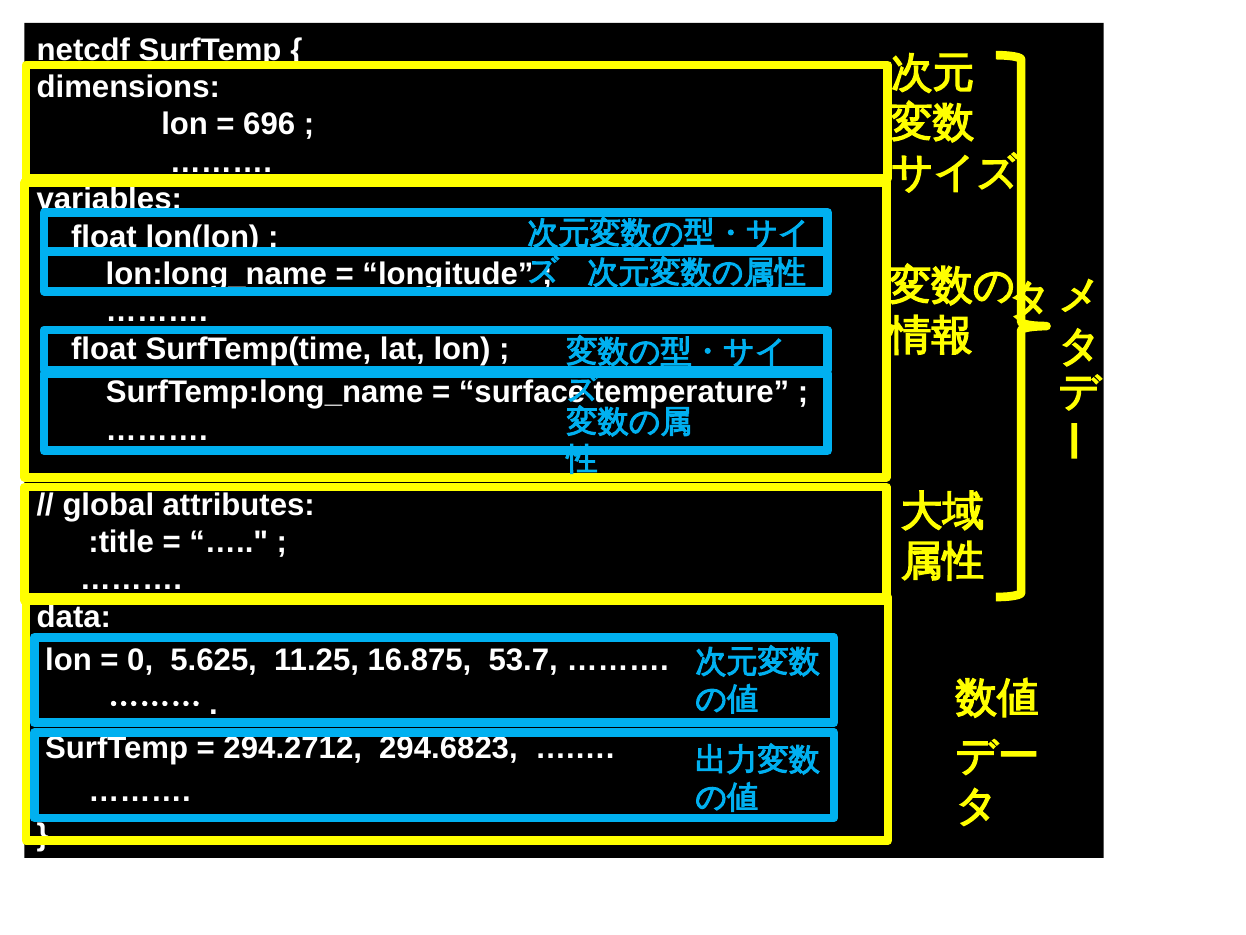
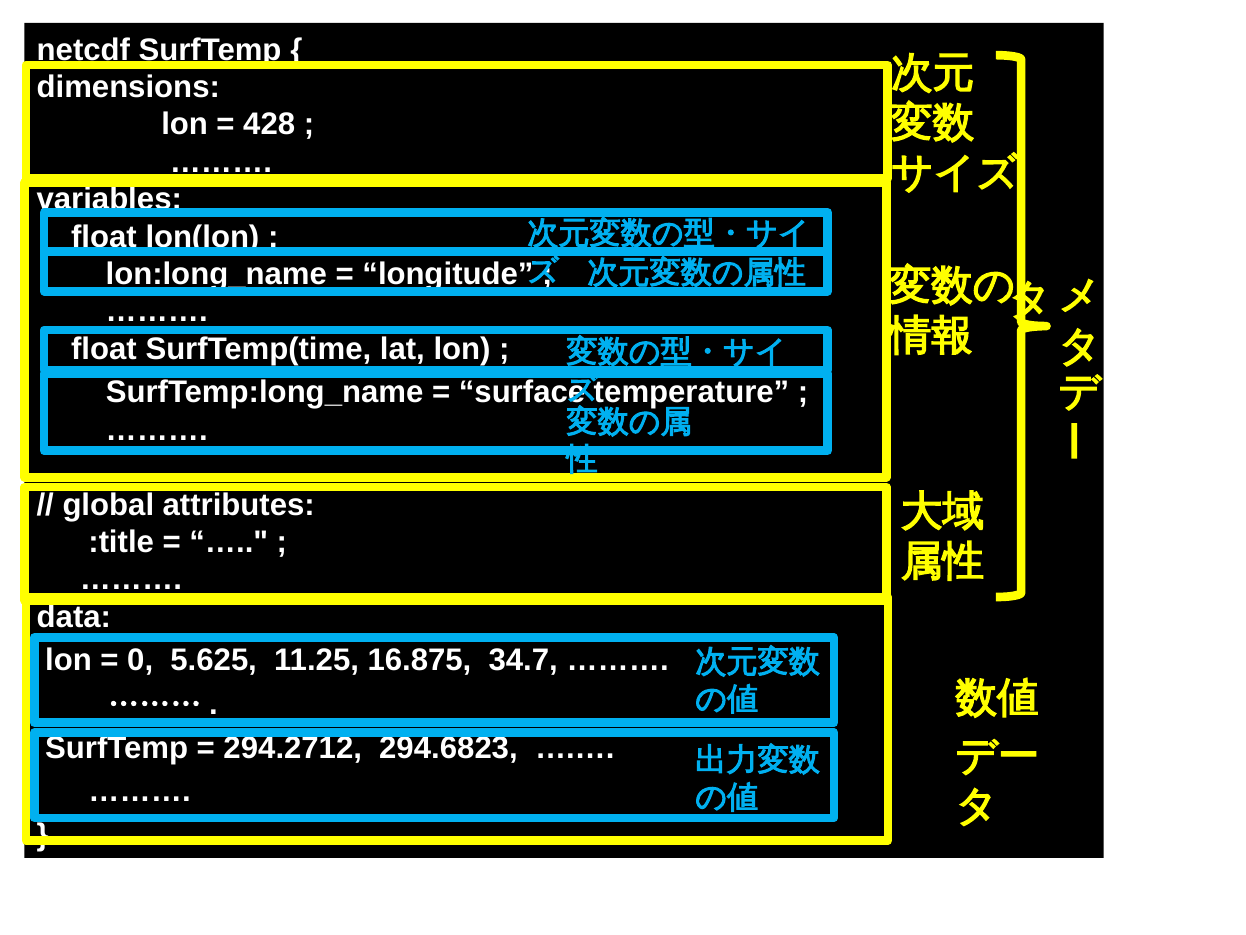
696: 696 -> 428 (269, 125)
53.7: 53.7 -> 34.7 (523, 660)
